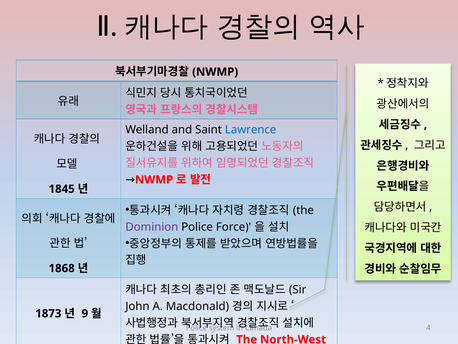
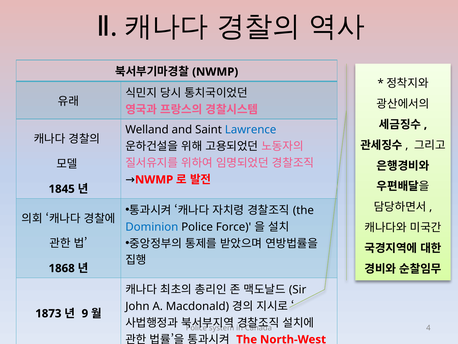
Dominion colour: purple -> blue (152, 227)
